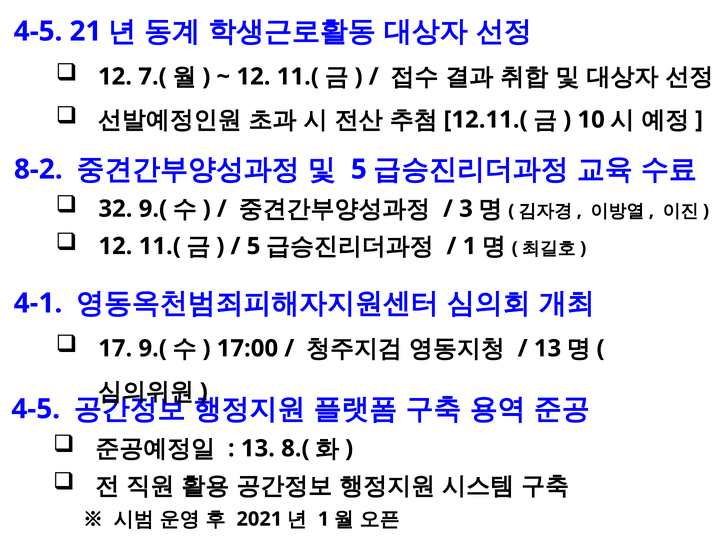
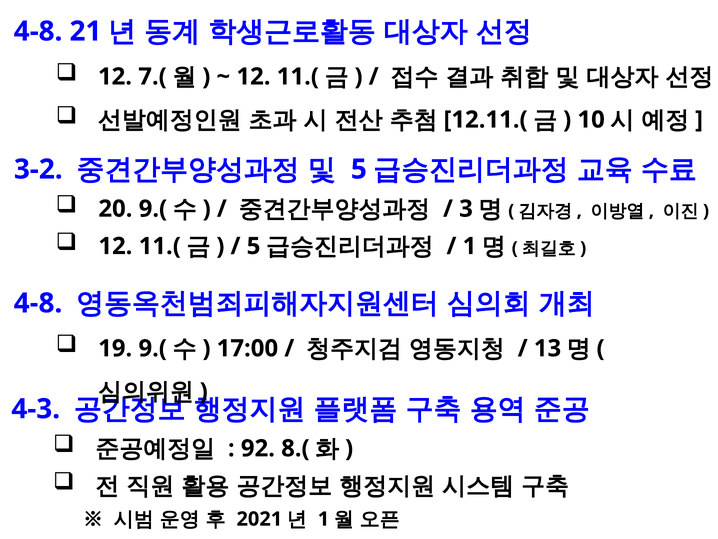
4-5: 4-5 -> 4-8 (38, 31)
8-2: 8-2 -> 3-2 (38, 169)
32: 32 -> 20 (115, 209)
4-1: 4-1 -> 4-8 (38, 303)
17: 17 -> 19 (115, 348)
4-5: 4-5 -> 4-3 (36, 409)
13: 13 -> 92 (258, 448)
